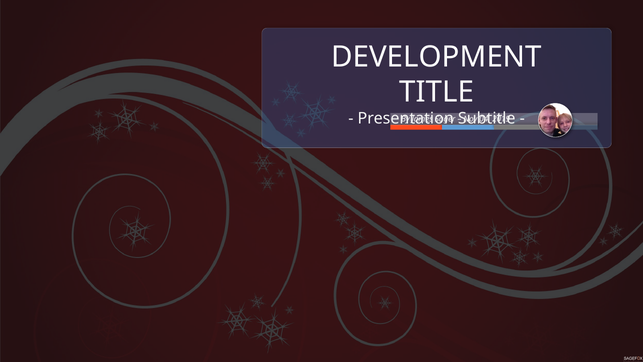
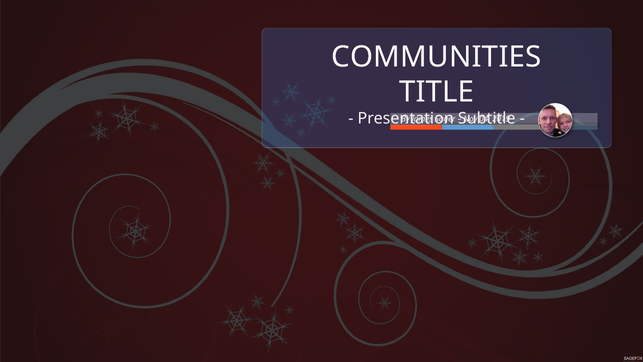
DEVELOPMENT: DEVELOPMENT -> COMMUNITIES (436, 57)
